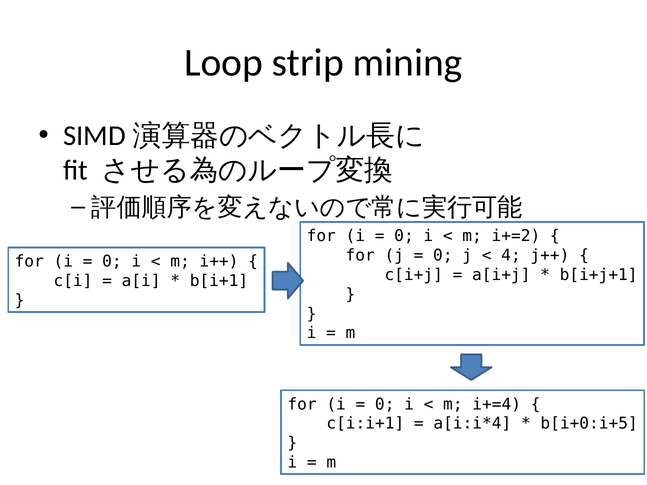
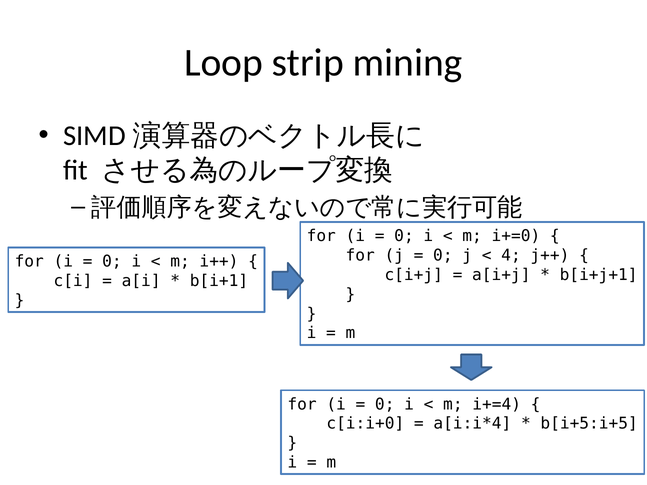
i+=2: i+=2 -> i+=0 (516, 236)
c[i:i+1: c[i:i+1 -> c[i:i+0 (365, 424)
b[i+0:i+5: b[i+0:i+5 -> b[i+5:i+5 (589, 424)
